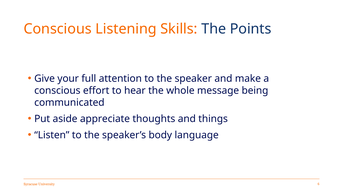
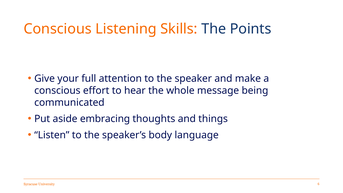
appreciate: appreciate -> embracing (105, 119)
